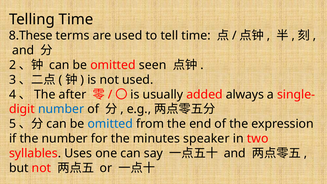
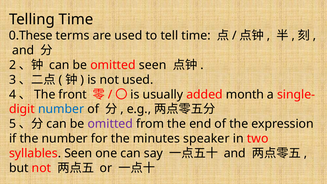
8.These: 8.These -> 0.These (31, 36)
after: after -> front (73, 94)
always: always -> month (245, 94)
omitted colour: blue -> purple (110, 124)
syllables Uses: Uses -> Seen (78, 153)
